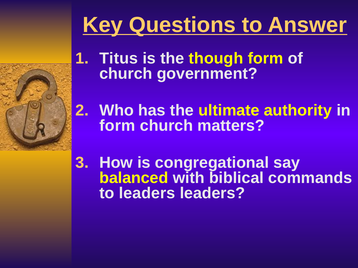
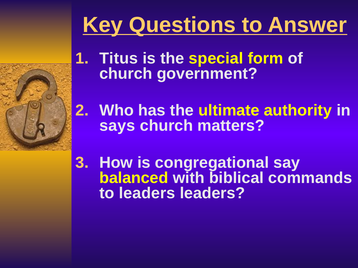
though: though -> special (216, 58)
form: form -> says (117, 126)
